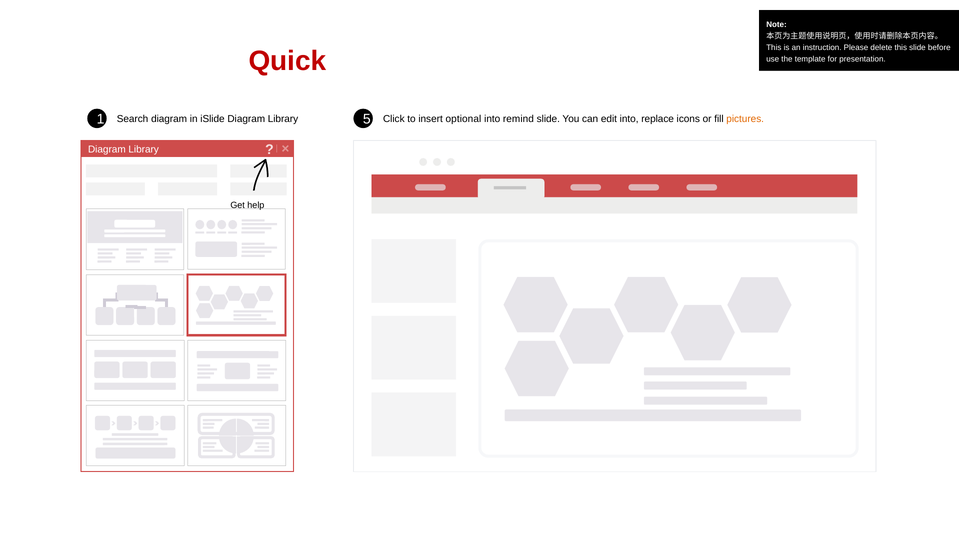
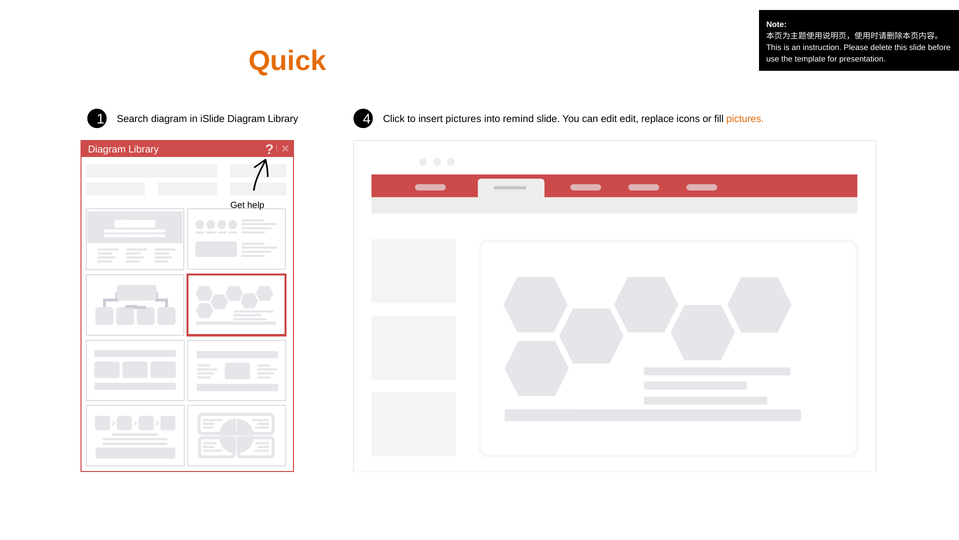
Quick colour: red -> orange (287, 61)
5: 5 -> 4 (367, 119)
insert optional: optional -> pictures (463, 119)
edit into: into -> edit (629, 119)
